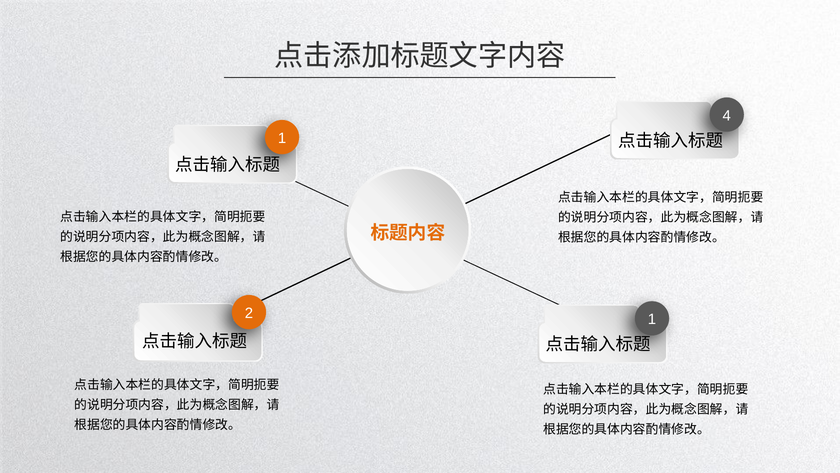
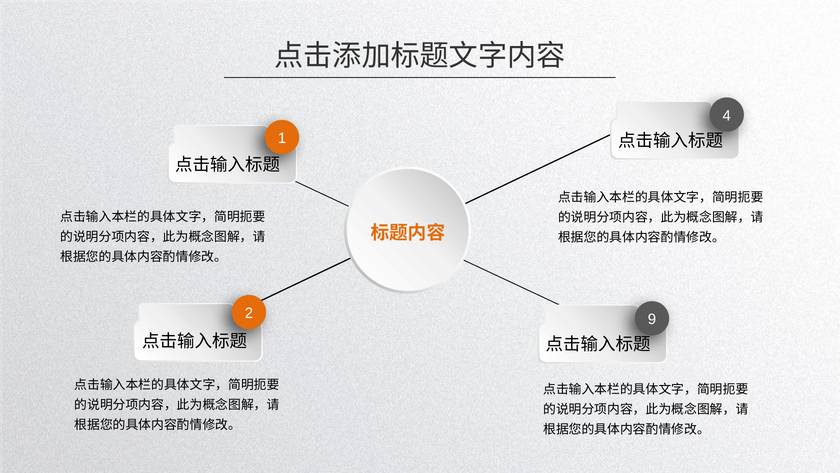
2 1: 1 -> 9 (652, 319)
